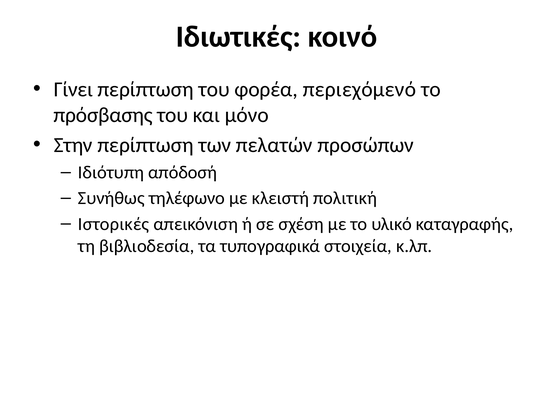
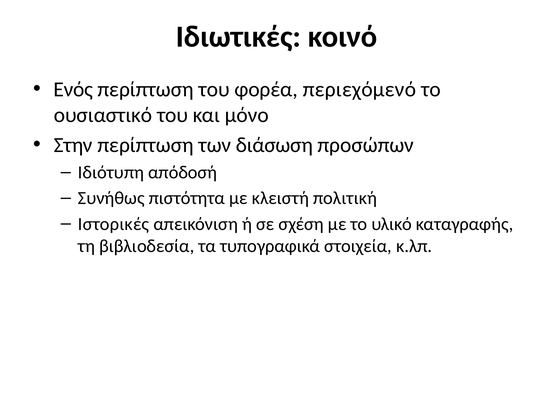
Γίνει: Γίνει -> Ενός (73, 89)
πρόσβασης: πρόσβασης -> ουσιαστικό (103, 115)
πελατών: πελατών -> διάσωση (274, 145)
τηλέφωνο: τηλέφωνο -> πιστότητα (187, 198)
